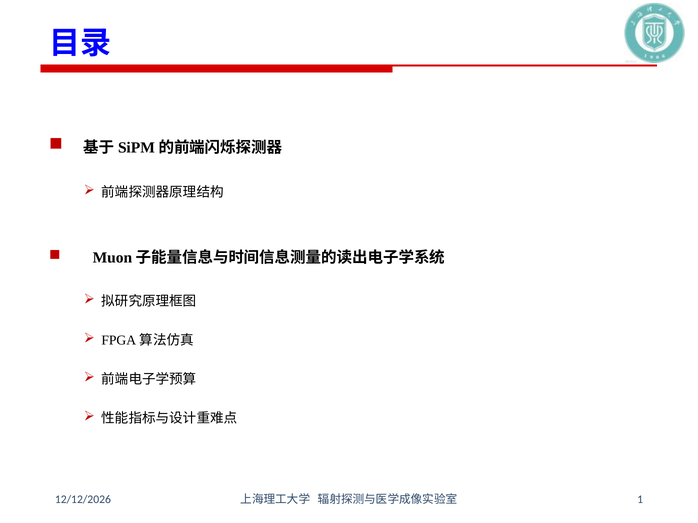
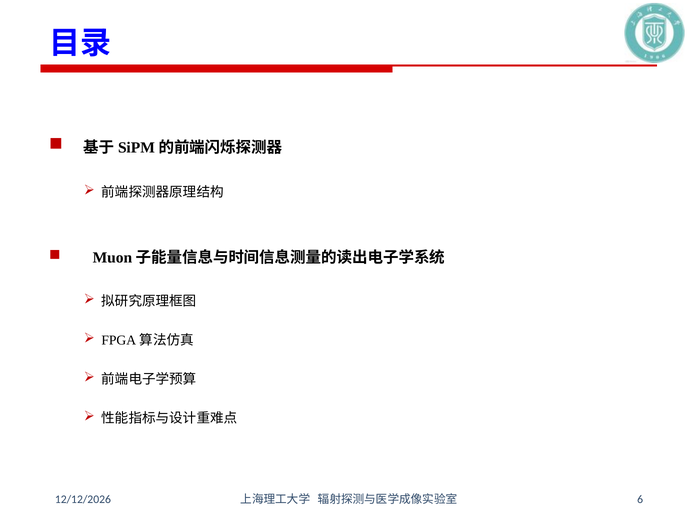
1: 1 -> 6 (640, 500)
